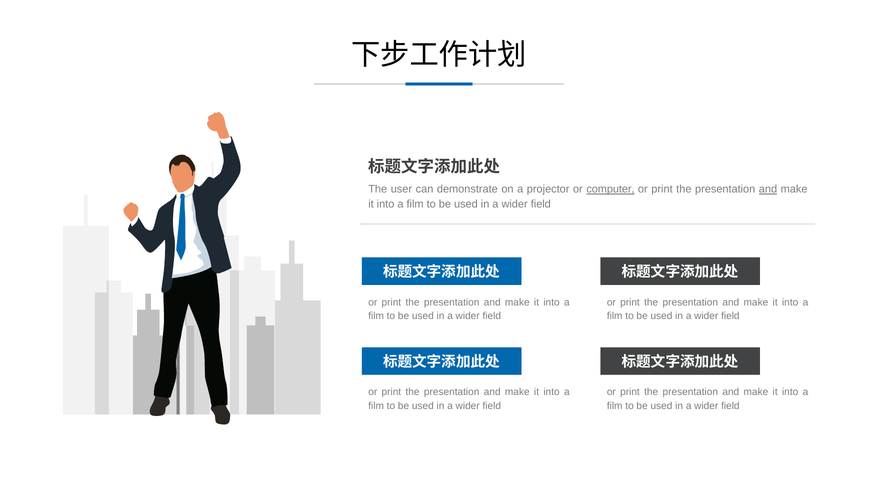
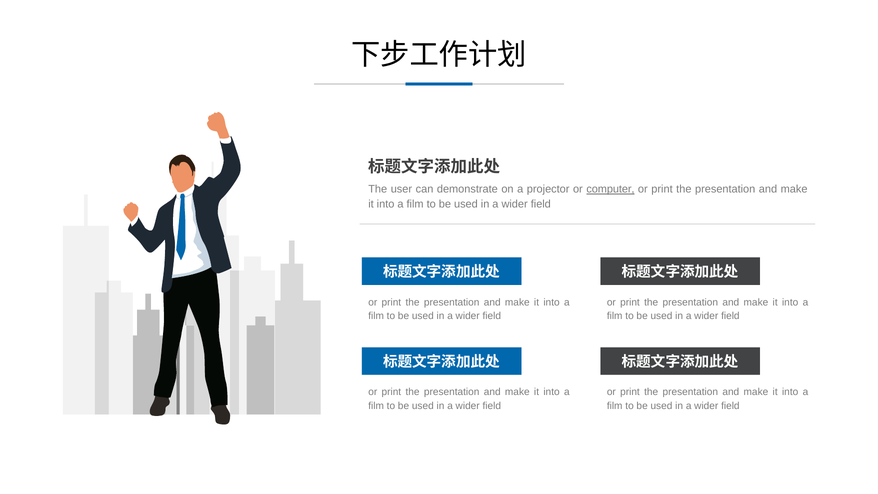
and underline: present -> none (768, 189)
